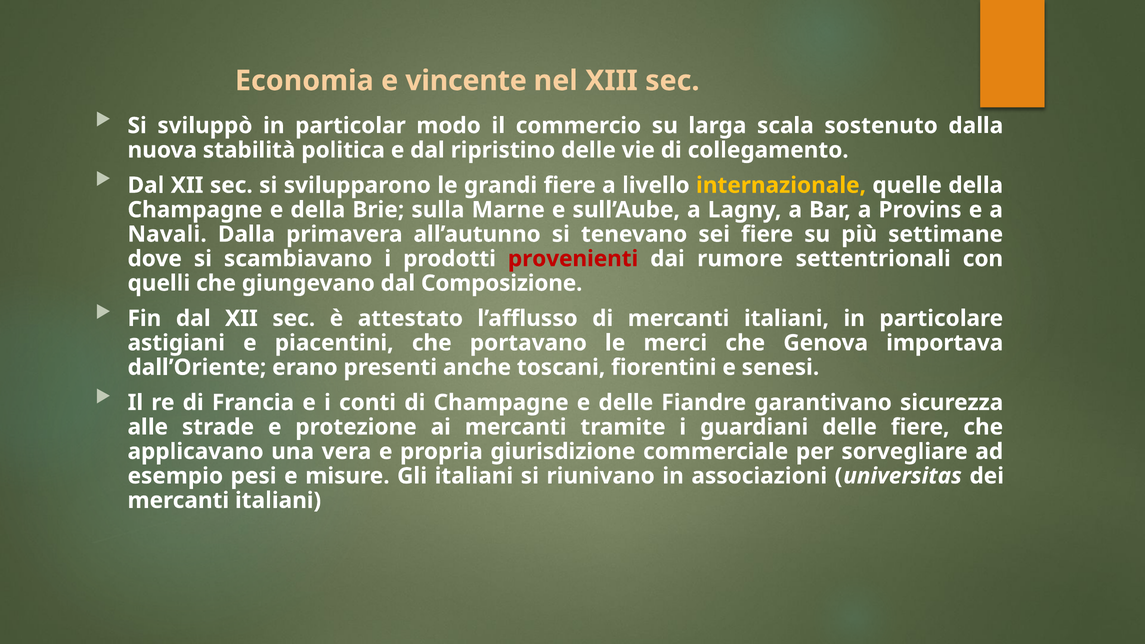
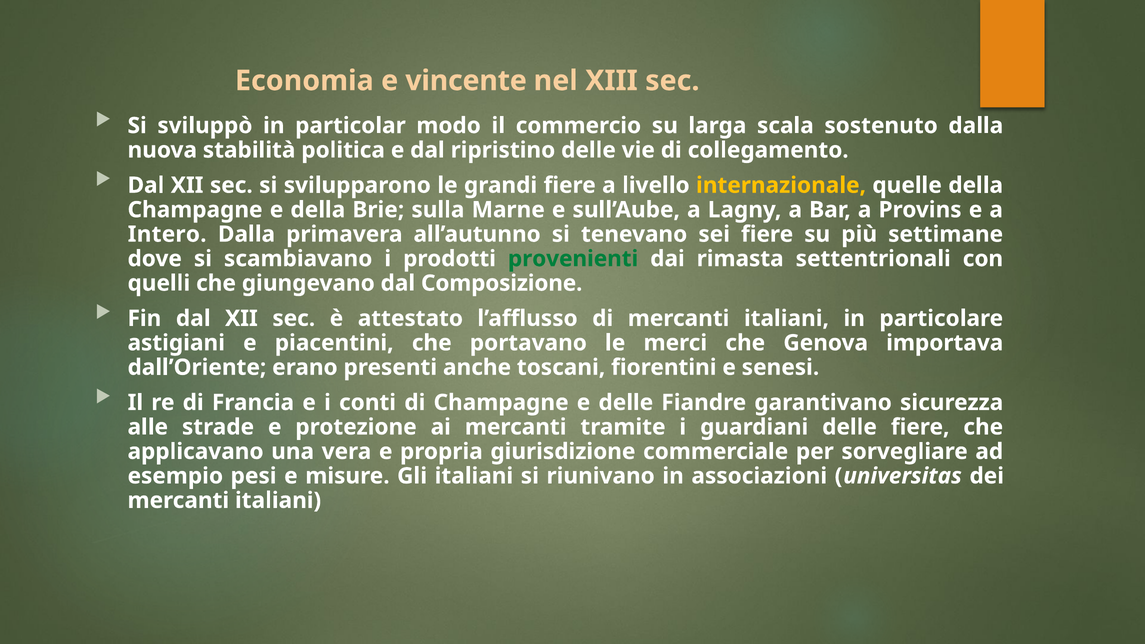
Navali: Navali -> Intero (167, 234)
provenienti colour: red -> green (573, 259)
rumore: rumore -> rimasta (740, 259)
